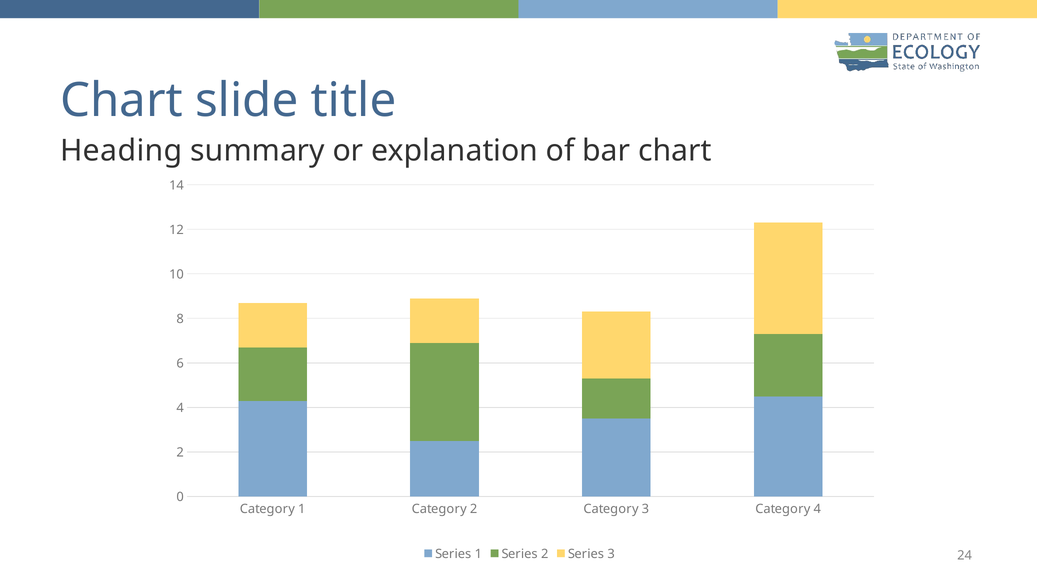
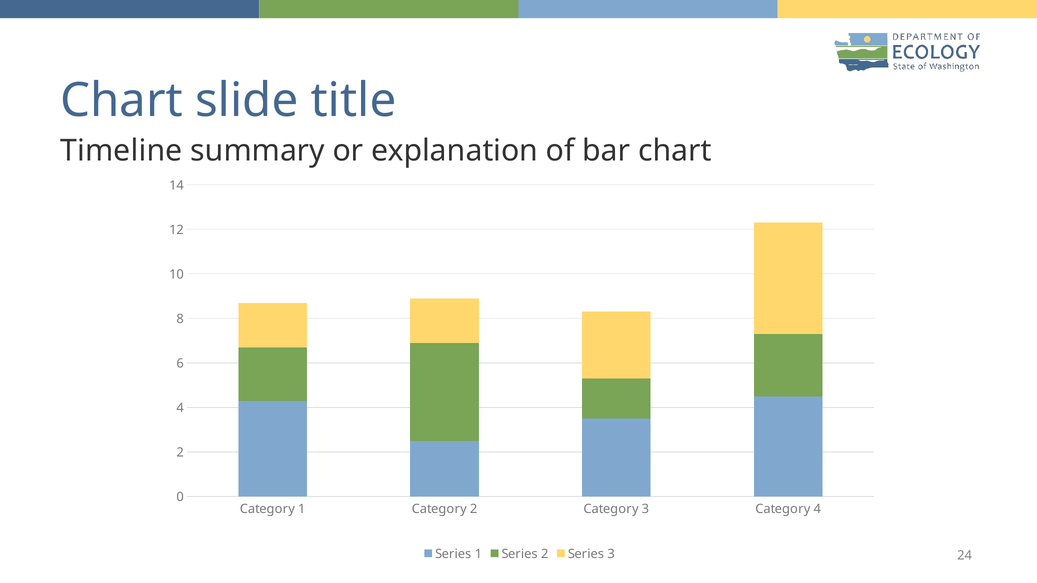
Heading: Heading -> Timeline (121, 151)
